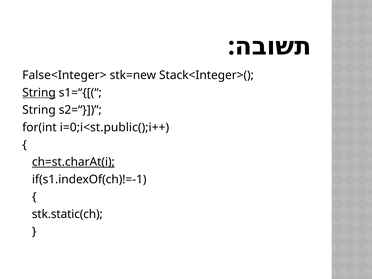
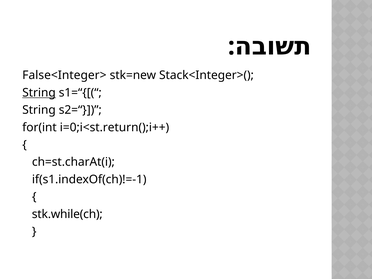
i=0;i<st.public();i++: i=0;i<st.public();i++ -> i=0;i<st.return();i++ (114, 127)
ch=st.charAt(i underline: present -> none (73, 162)
stk.static(ch: stk.static(ch -> stk.while(ch (67, 214)
